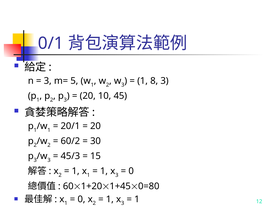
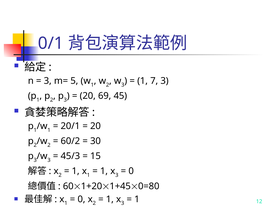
8: 8 -> 7 (154, 81)
10: 10 -> 69 (105, 96)
